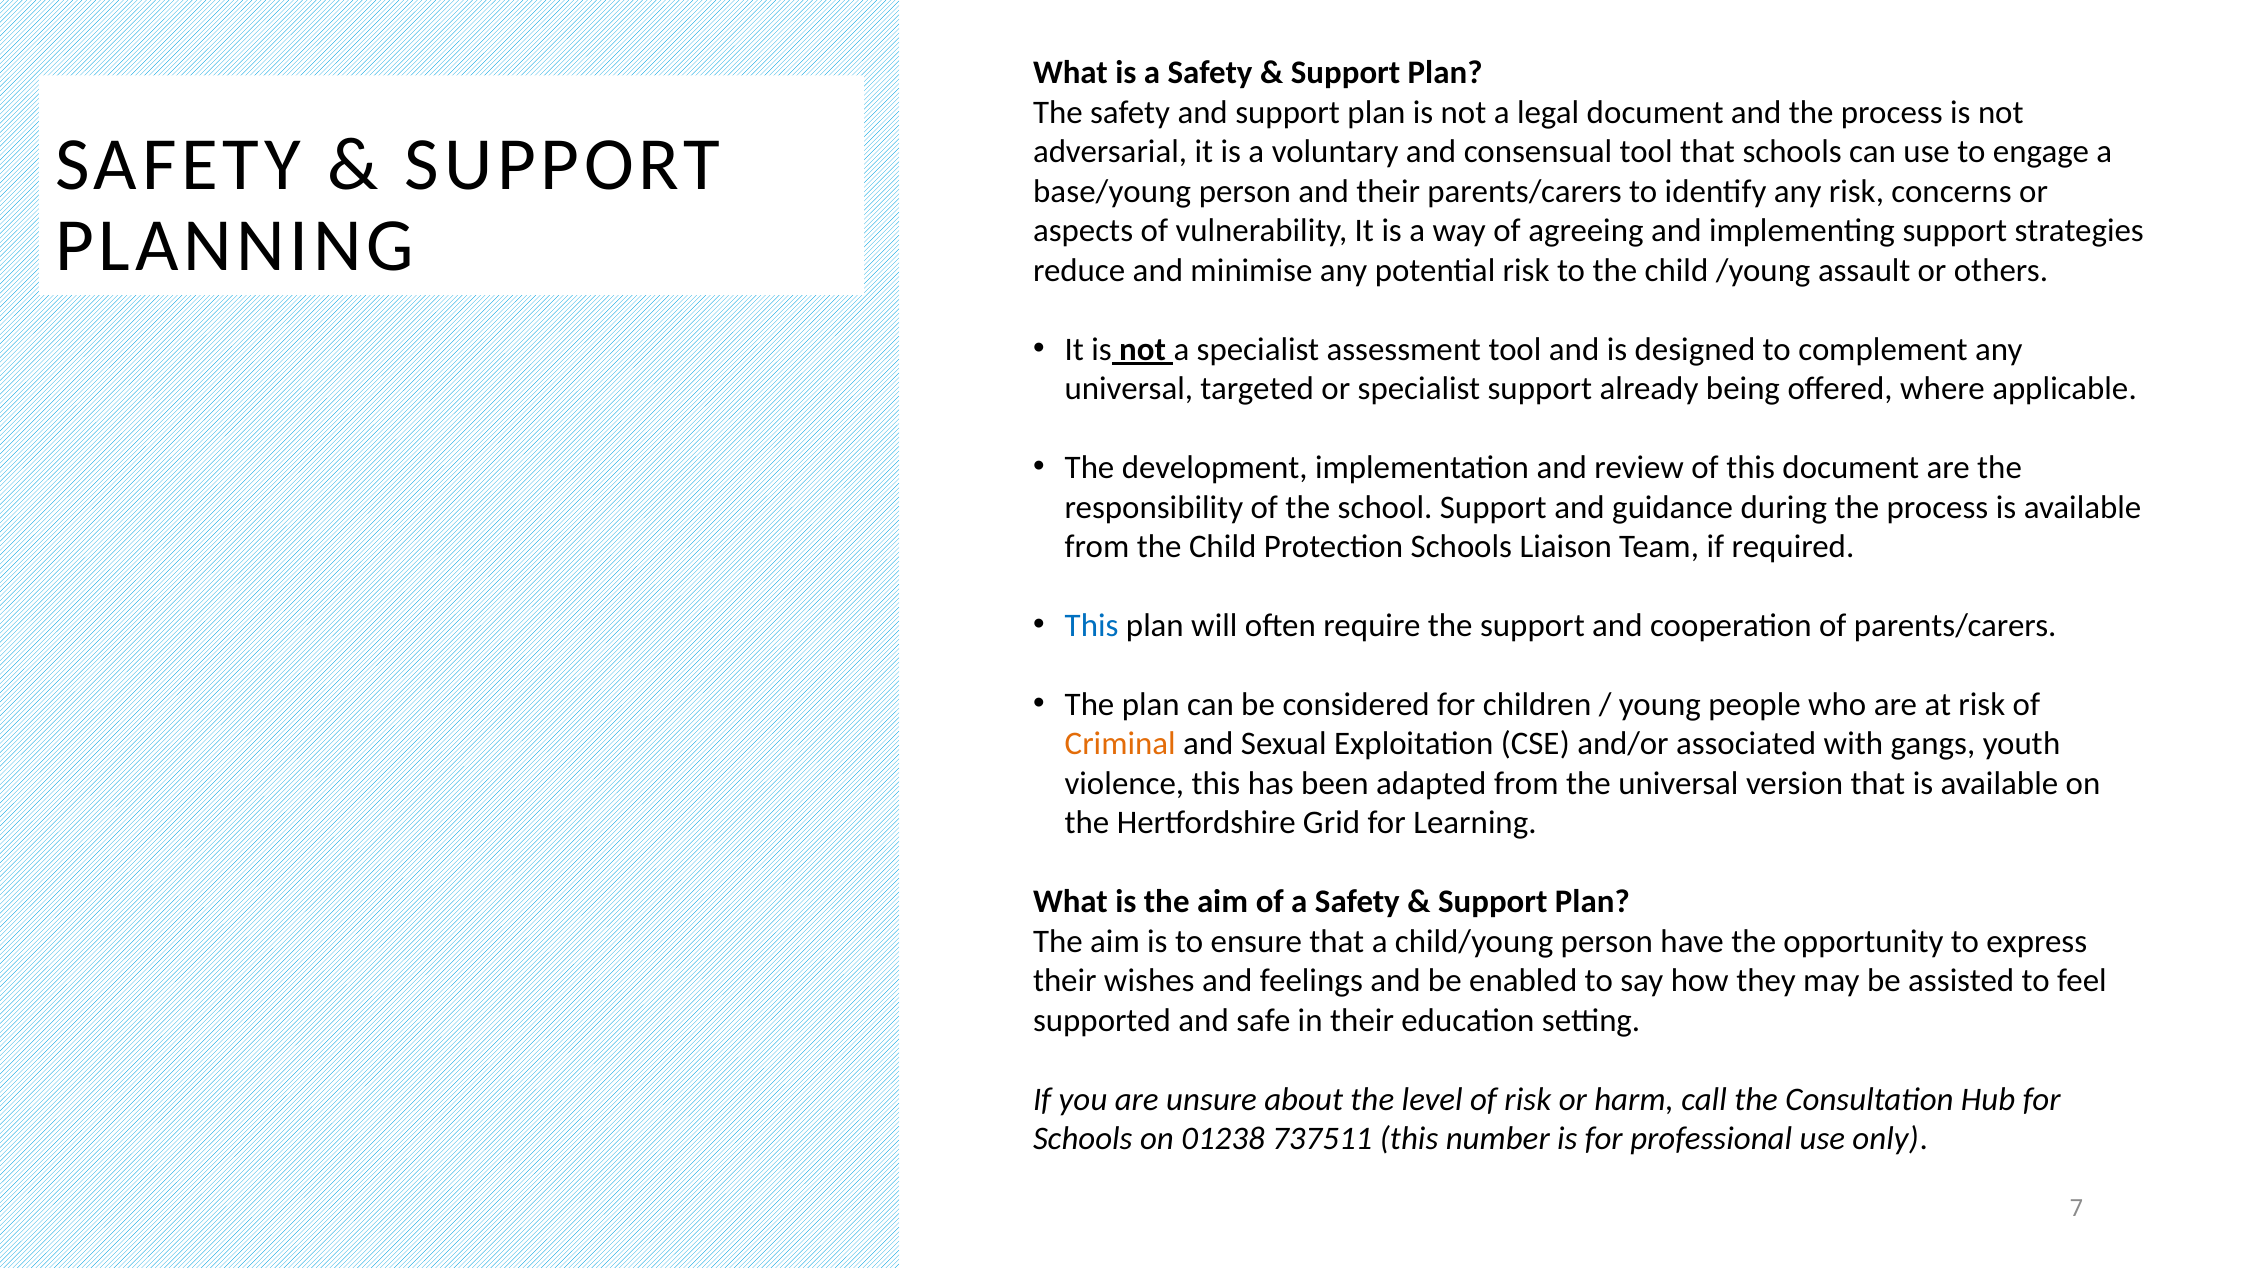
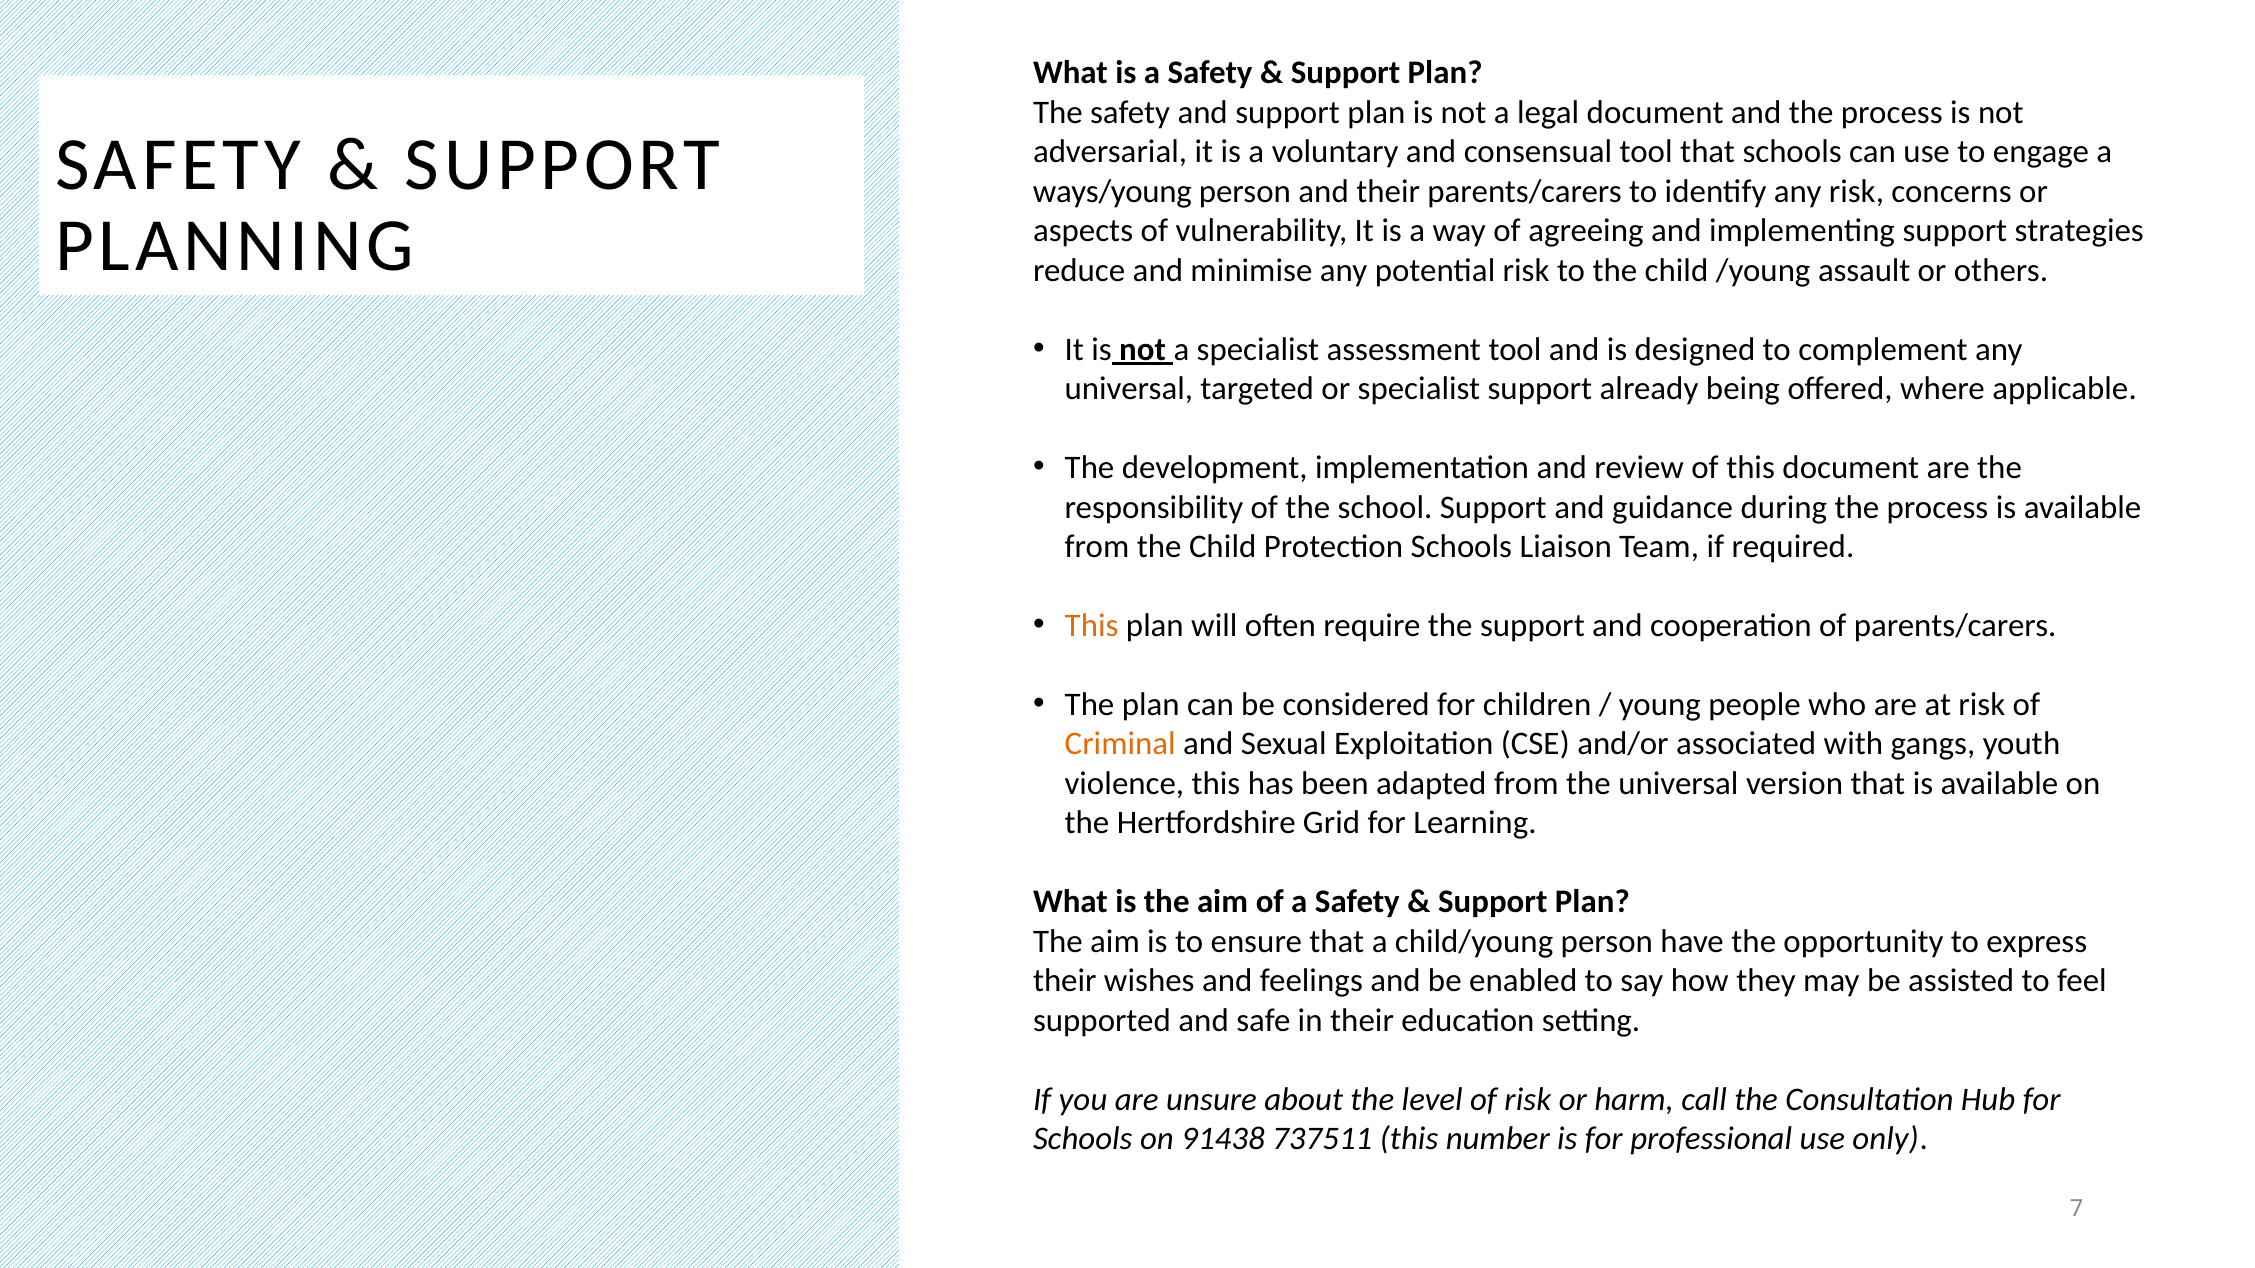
base/young: base/young -> ways/young (1112, 192)
This colour: blue -> orange (1092, 626)
01238: 01238 -> 91438 (1223, 1139)
